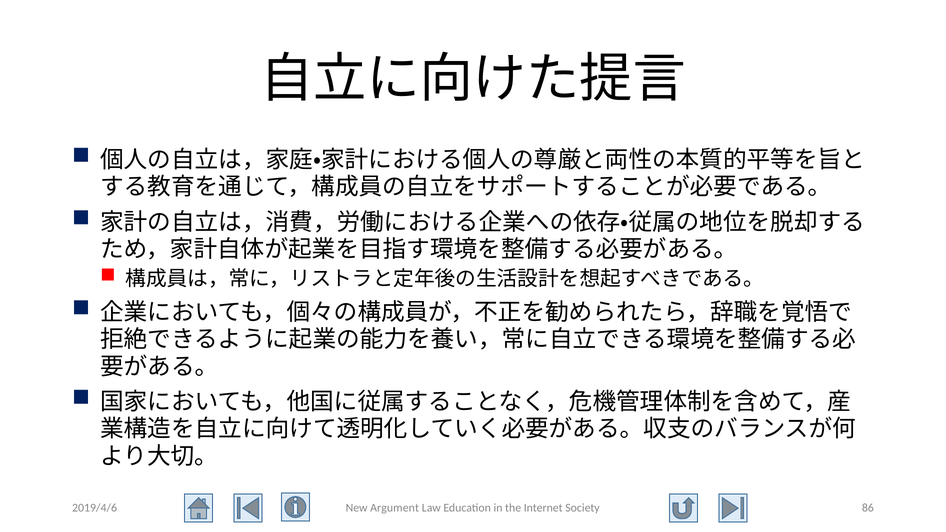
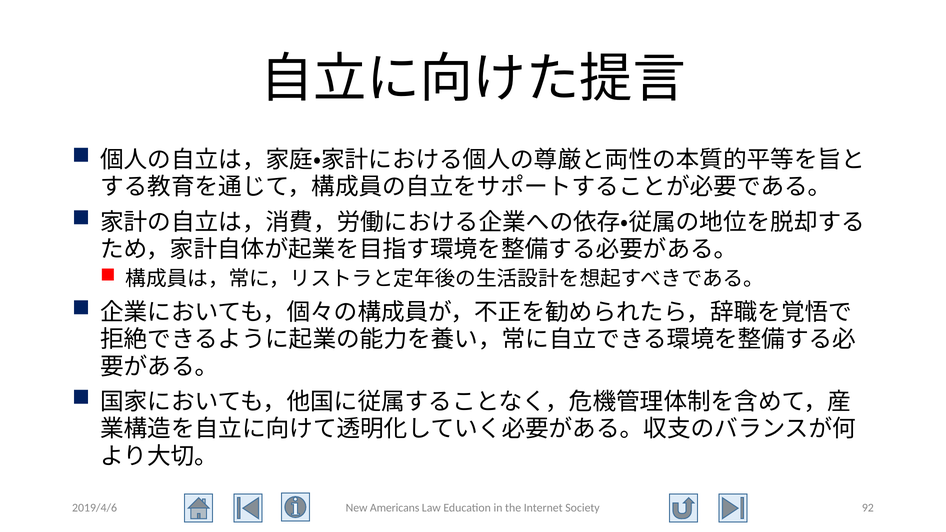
Argument: Argument -> Americans (395, 508)
86: 86 -> 92 (868, 508)
